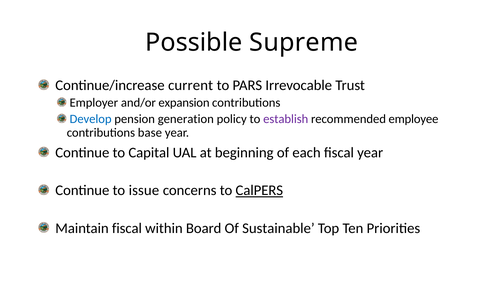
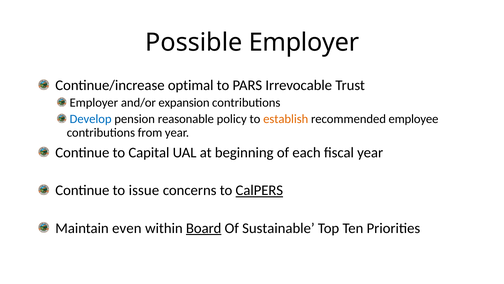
Possible Supreme: Supreme -> Employer (304, 42)
current: current -> optimal (191, 85)
generation: generation -> reasonable (186, 119)
establish colour: purple -> orange (286, 119)
base: base -> from (150, 132)
Maintain fiscal: fiscal -> even (127, 228)
Board underline: none -> present (204, 228)
